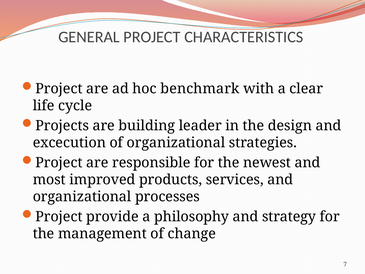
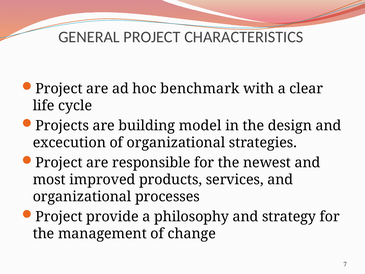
leader: leader -> model (200, 125)
